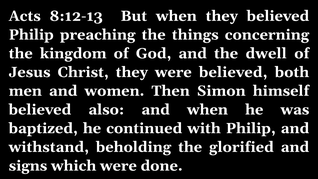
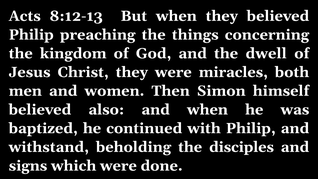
were believed: believed -> miracles (233, 72)
glorified: glorified -> disciples (242, 147)
